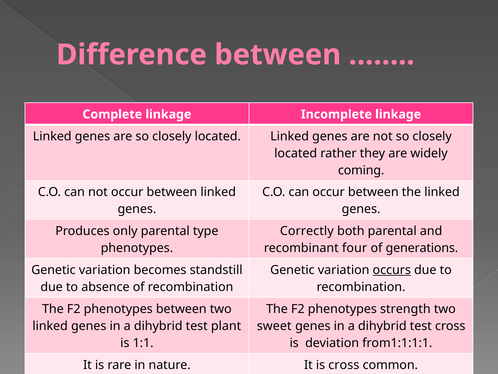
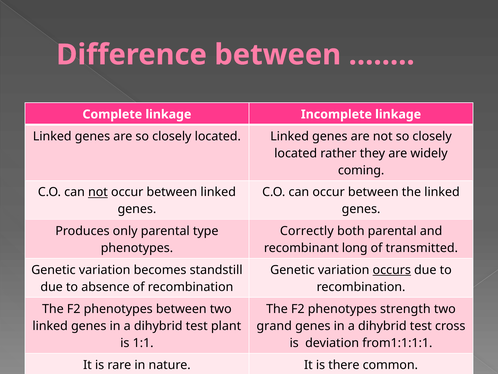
not underline: none -> present (98, 192)
four: four -> long (355, 248)
generations: generations -> transmitted (422, 248)
sweet: sweet -> grand (274, 326)
is cross: cross -> there (344, 364)
